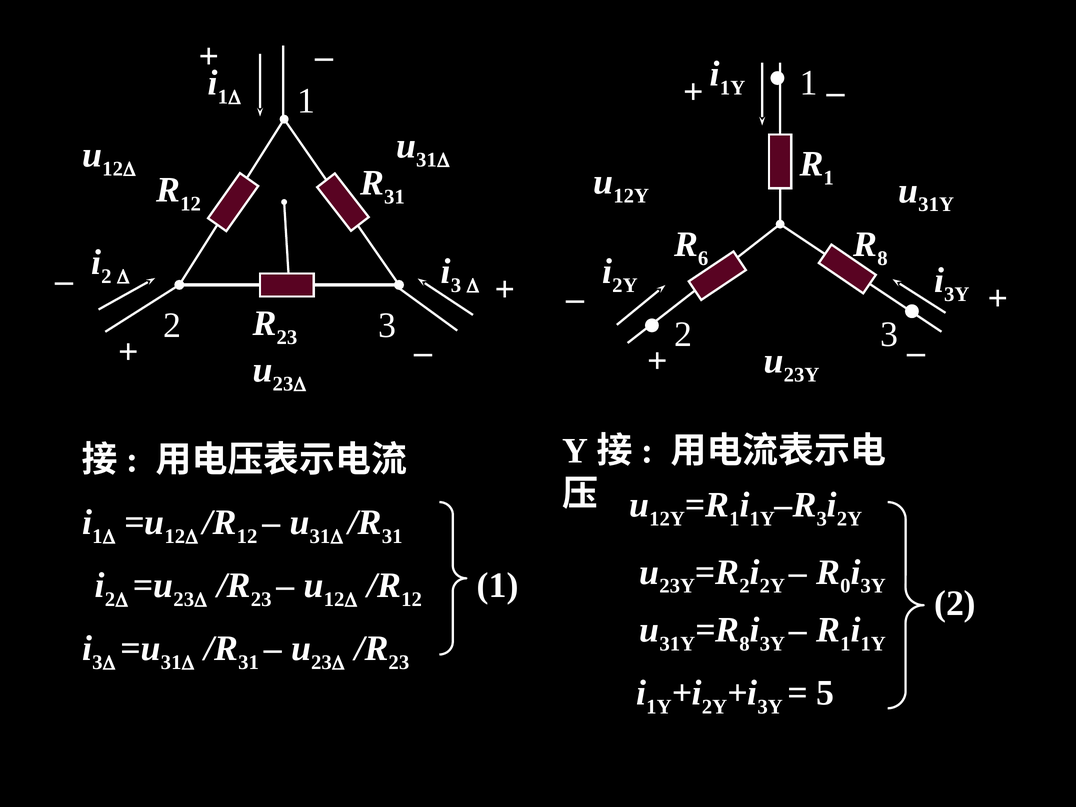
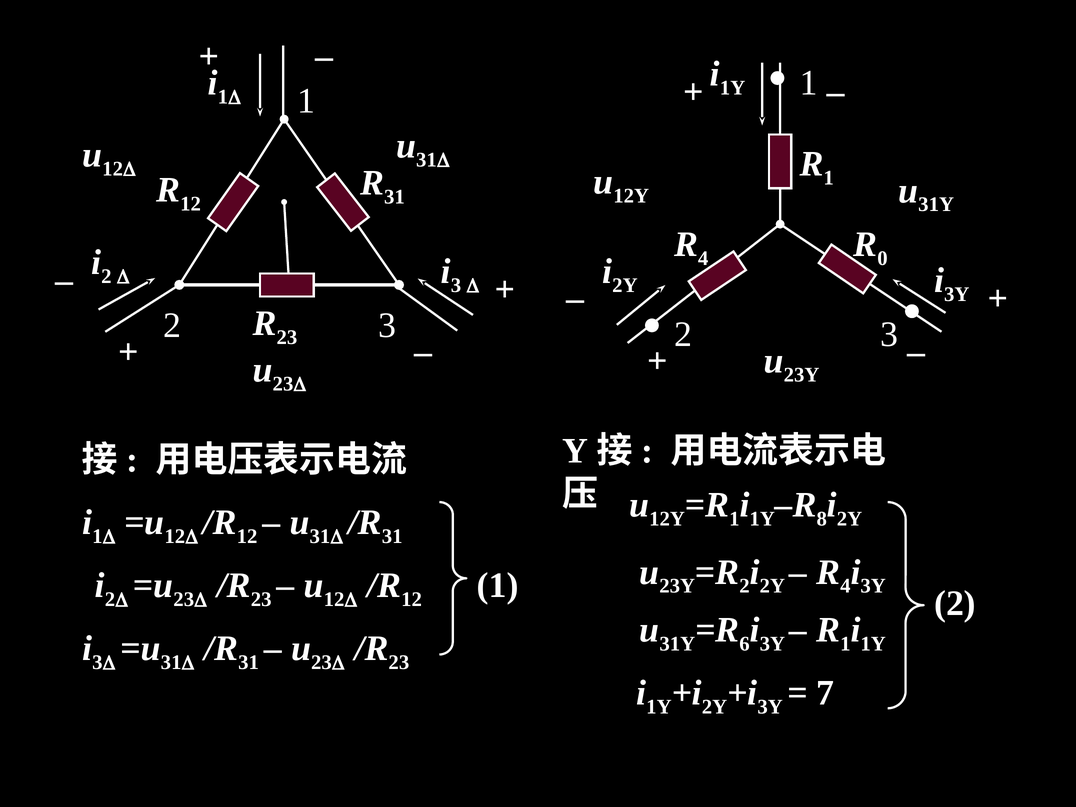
6: 6 -> 4 (703, 258)
8: 8 -> 0 (882, 258)
3: 3 -> 8 (822, 519)
0: 0 -> 4 (845, 586)
8: 8 -> 6 (745, 644)
5: 5 -> 7 (825, 693)
